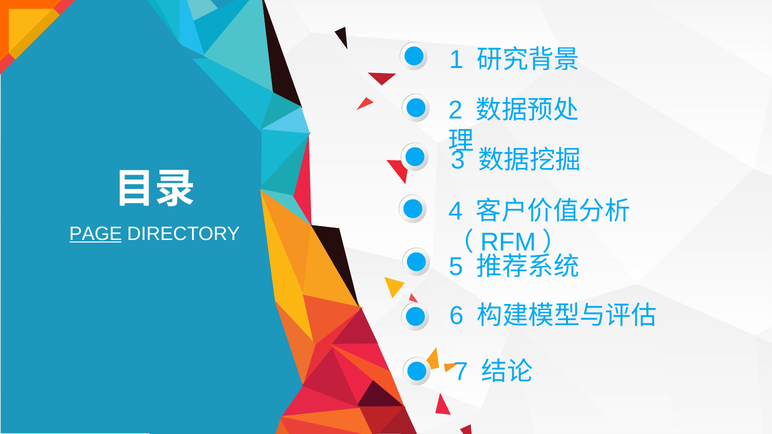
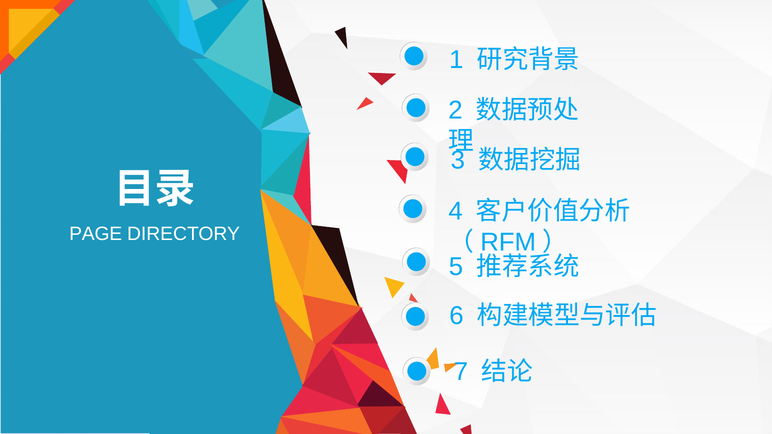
PAGE underline: present -> none (96, 234)
